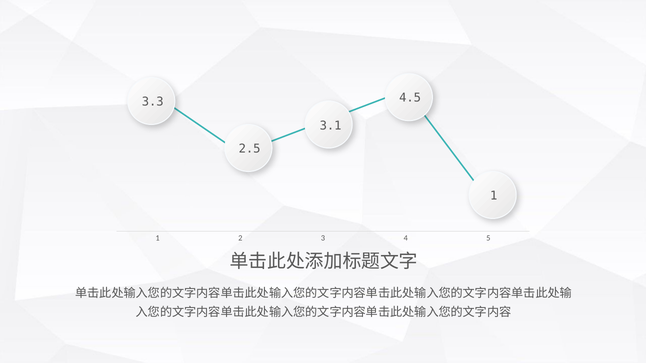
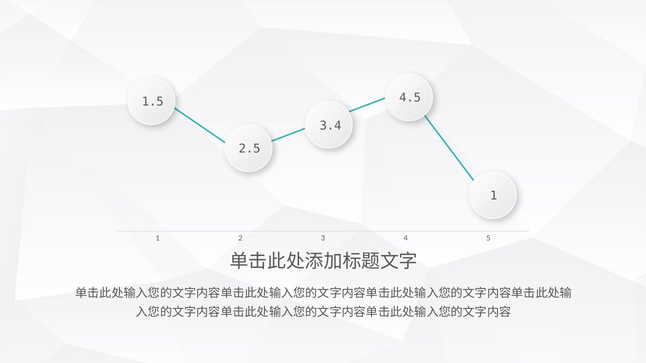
3.3: 3.3 -> 1.5 (153, 102)
3.1: 3.1 -> 3.4 (331, 126)
